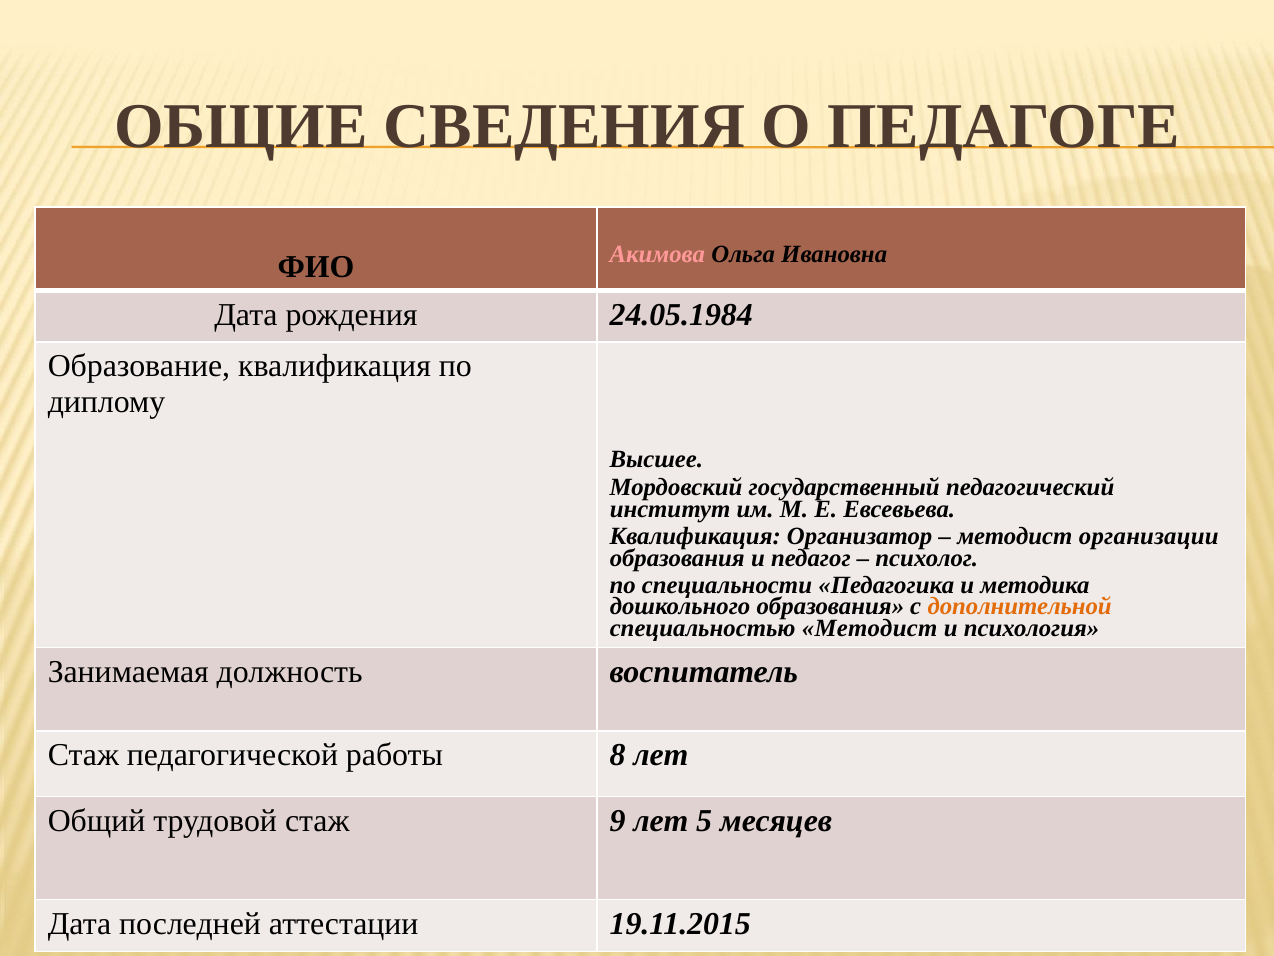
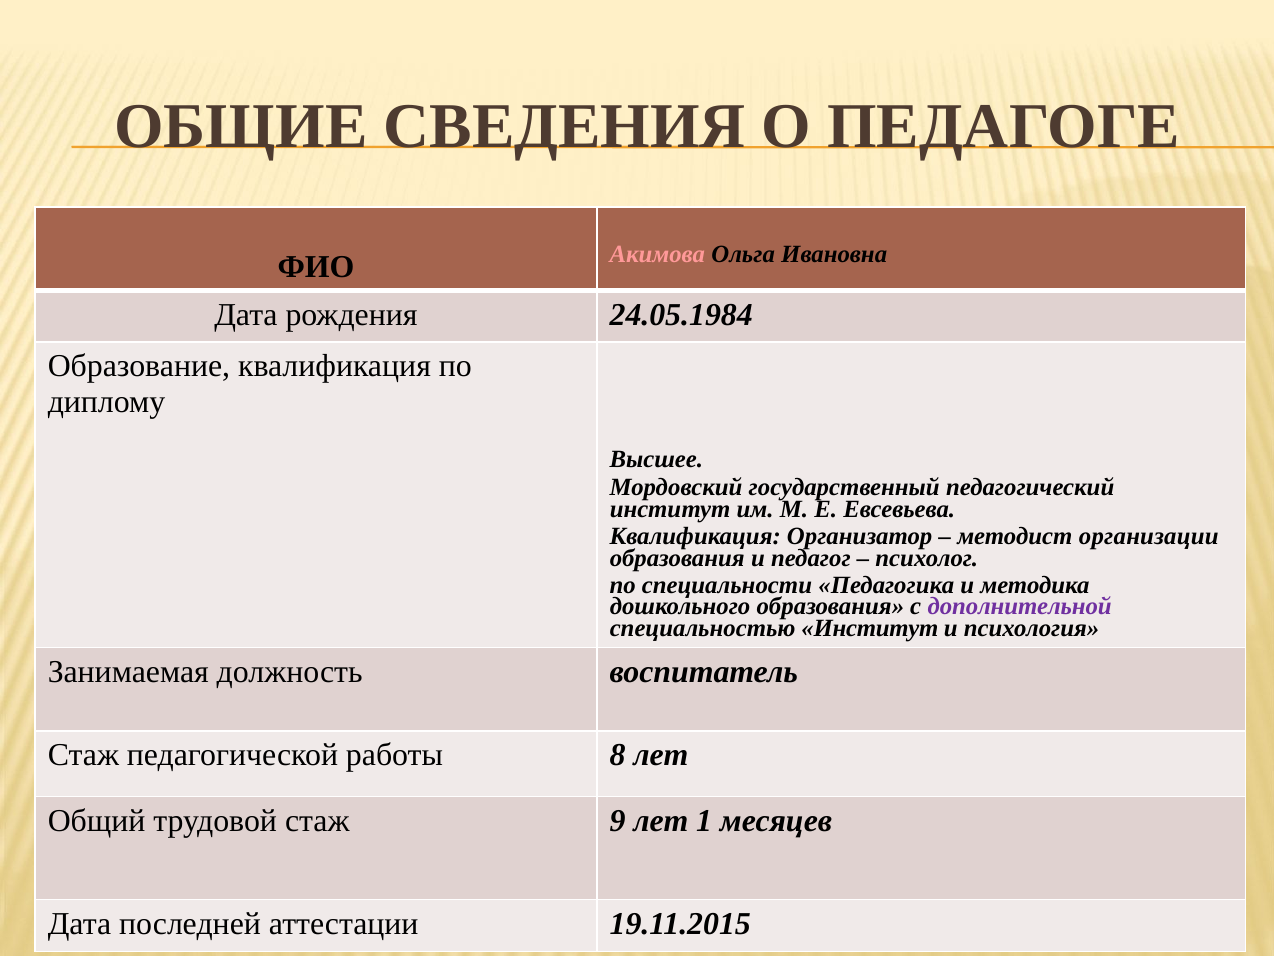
дополнительной colour: orange -> purple (1020, 606)
специальностью Методист: Методист -> Институт (870, 628)
5: 5 -> 1 (704, 821)
